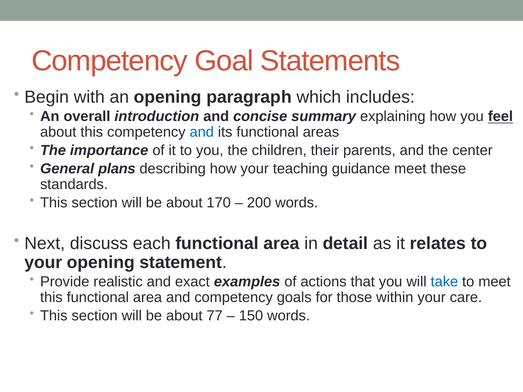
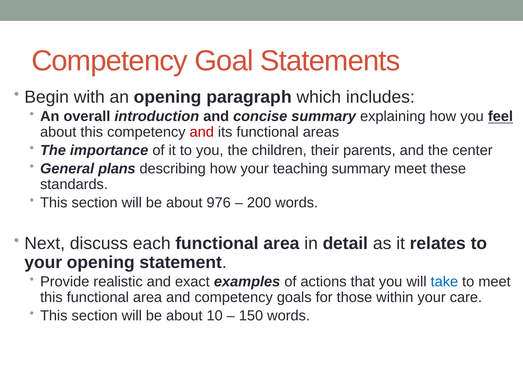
and colour: blue -> red (202, 132)
teaching guidance: guidance -> summary (361, 169)
170: 170 -> 976 (219, 203)
77: 77 -> 10 (215, 316)
